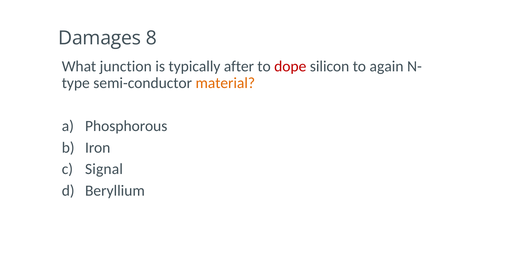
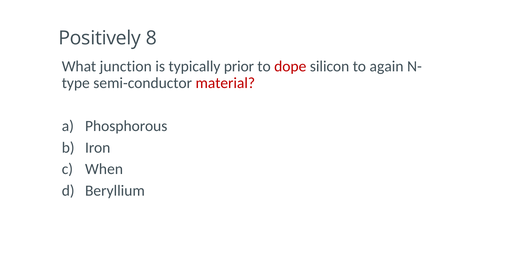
Damages: Damages -> Positively (100, 38)
after: after -> prior (239, 66)
material colour: orange -> red (225, 83)
Signal: Signal -> When (104, 169)
